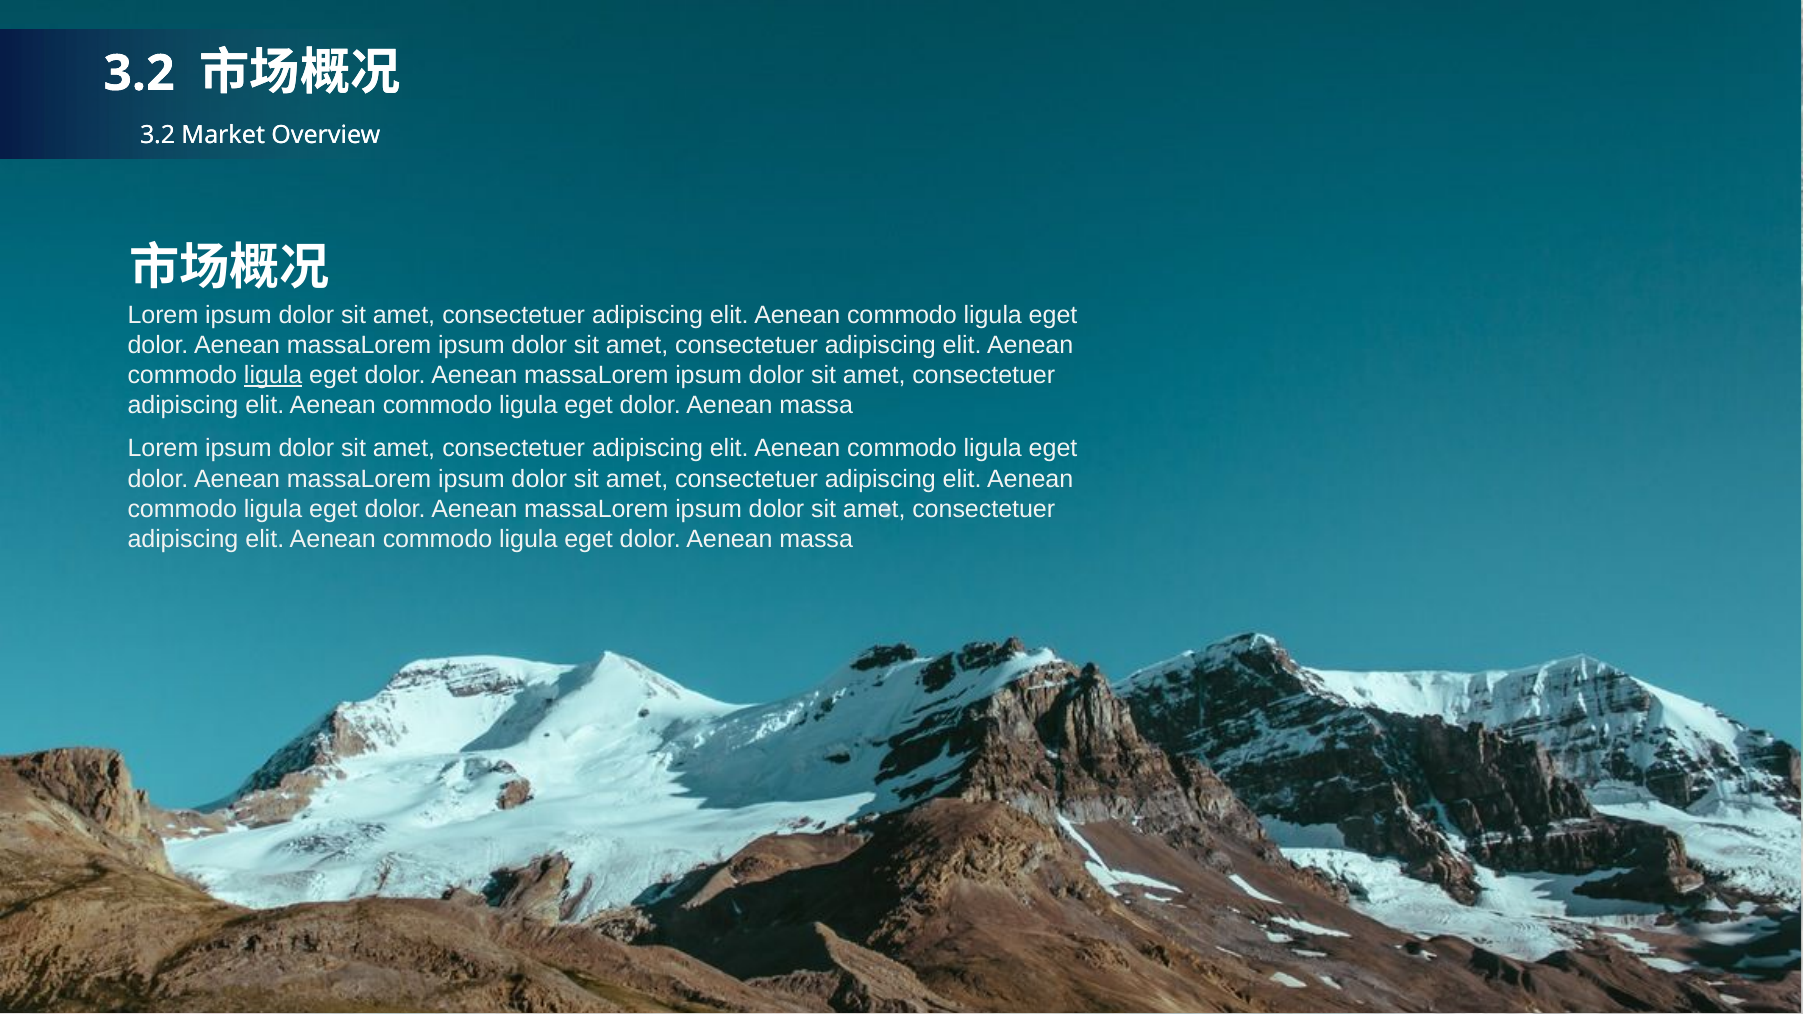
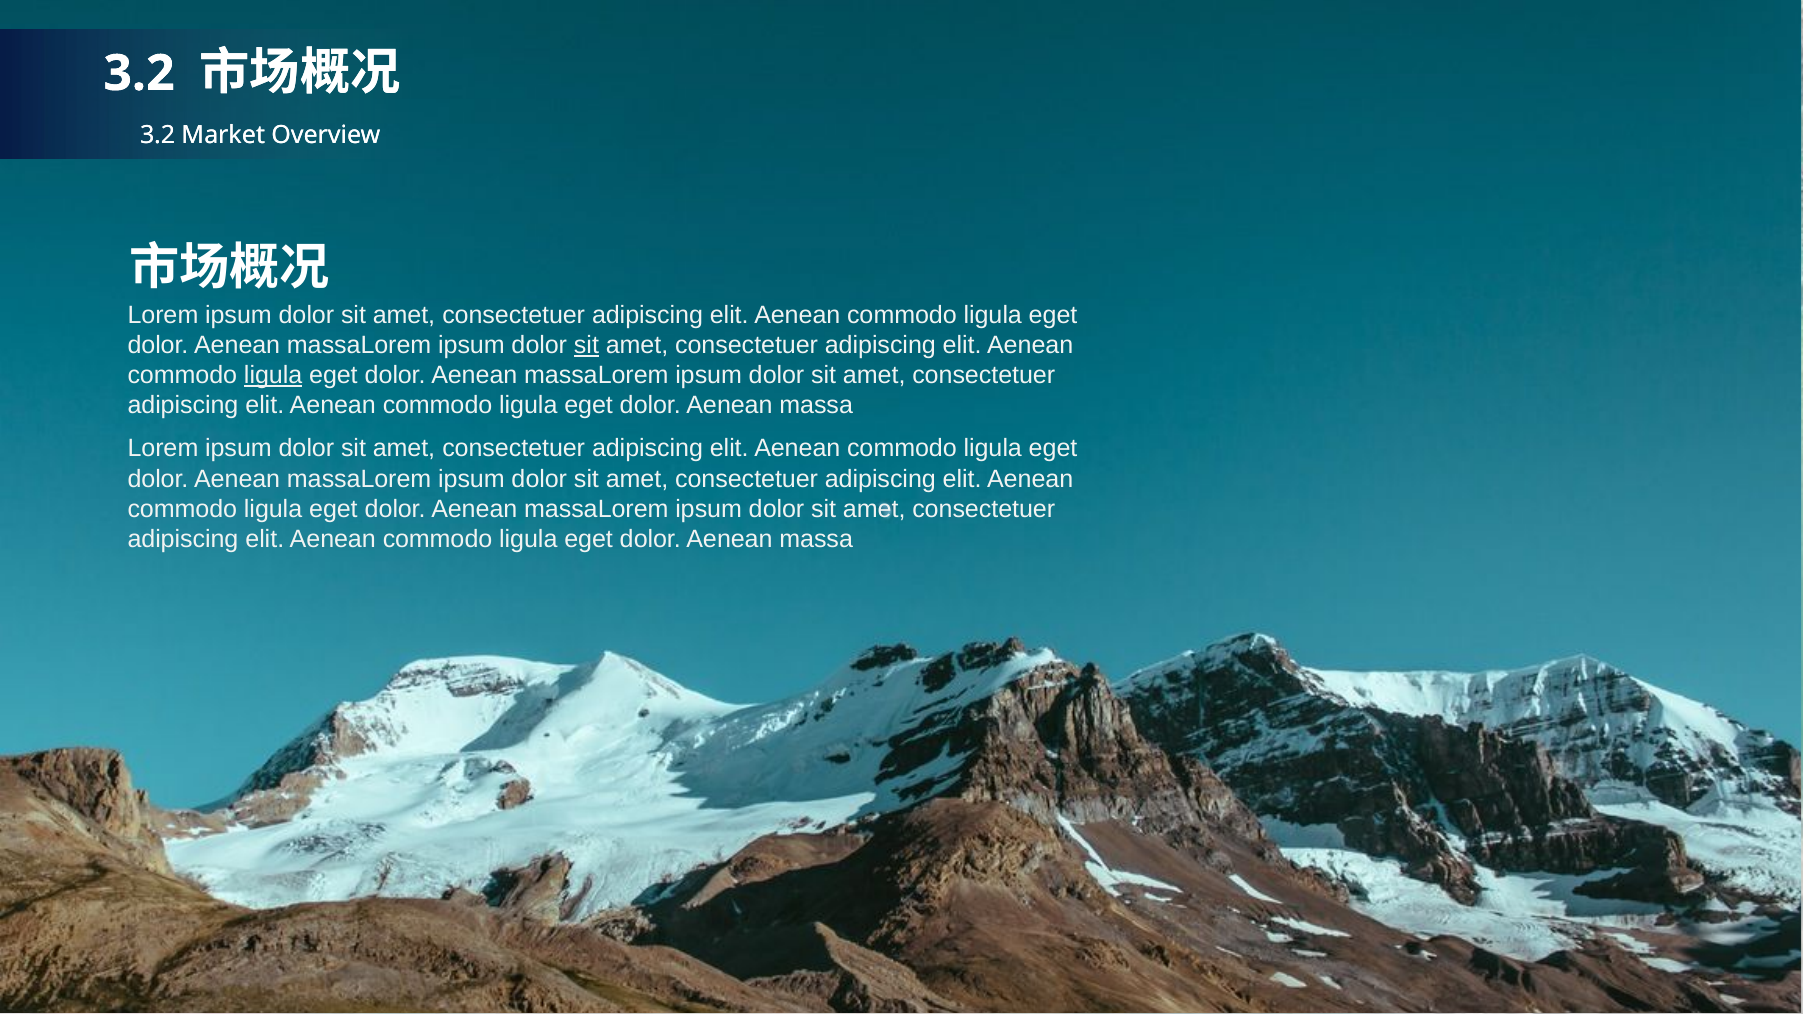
sit underline: none -> present (586, 345)
